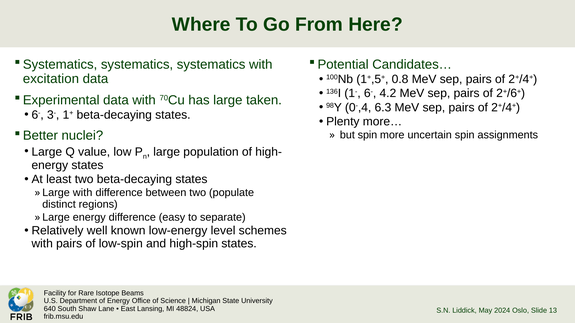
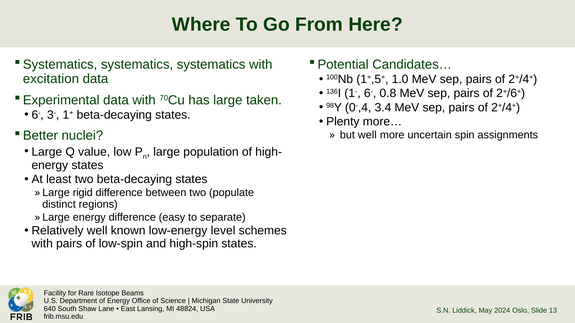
0.8: 0.8 -> 1.0 (400, 79)
4.2: 4.2 -> 0.8 (388, 93)
6.3: 6.3 -> 3.4 (383, 108)
but spin: spin -> well (367, 135)
Large with: with -> rigid (83, 193)
